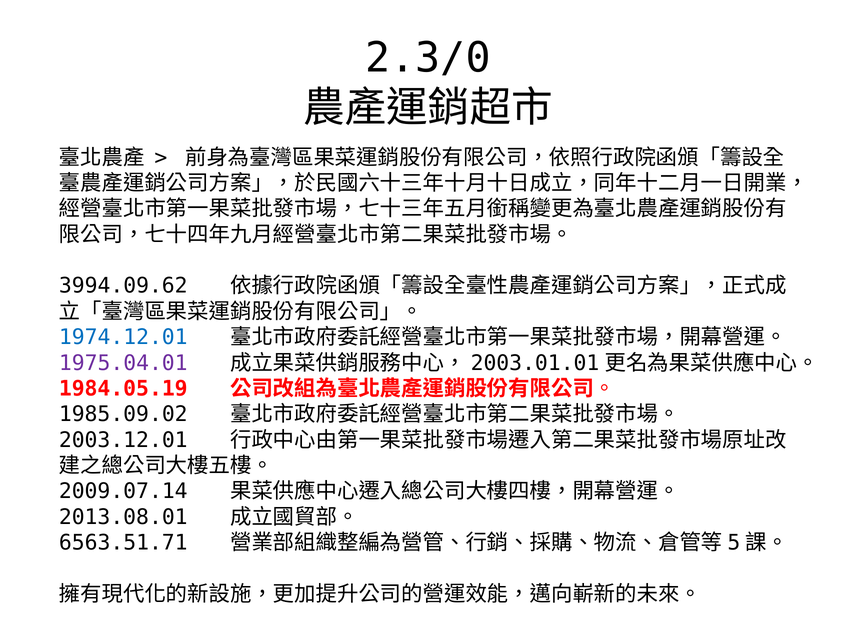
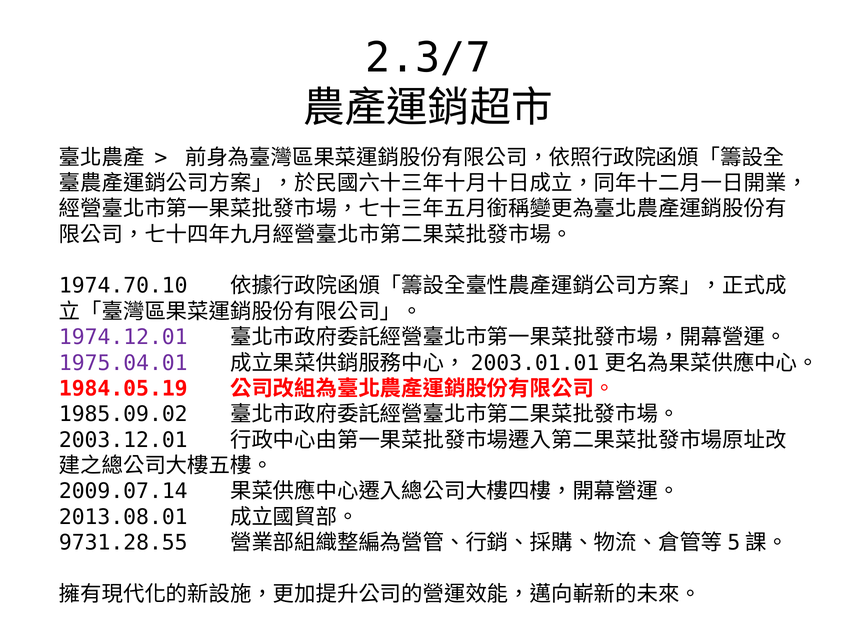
2.3/0: 2.3/0 -> 2.3/7 (428, 58)
3994.09.62: 3994.09.62 -> 1974.70.10 (123, 286)
1974.12.01 colour: blue -> purple (123, 337)
6563.51.71: 6563.51.71 -> 9731.28.55 (123, 543)
